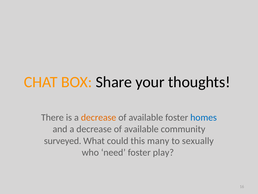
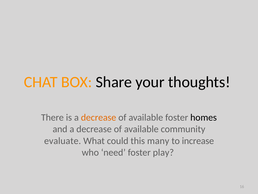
homes colour: blue -> black (204, 117)
surveyed: surveyed -> evaluate (63, 140)
sexually: sexually -> increase (198, 140)
